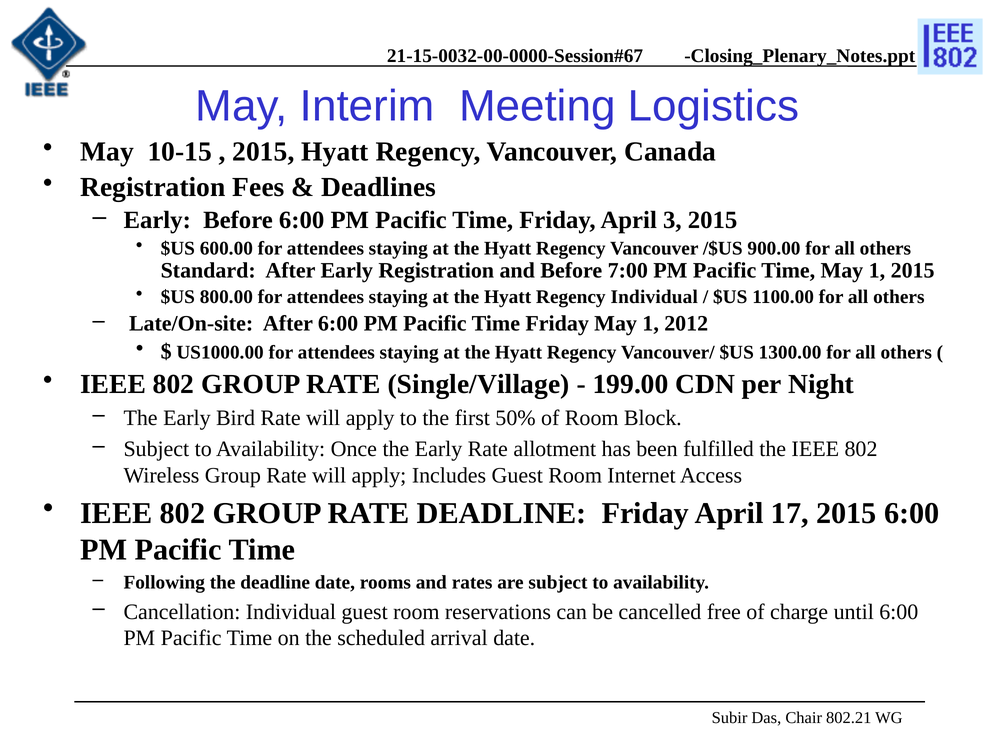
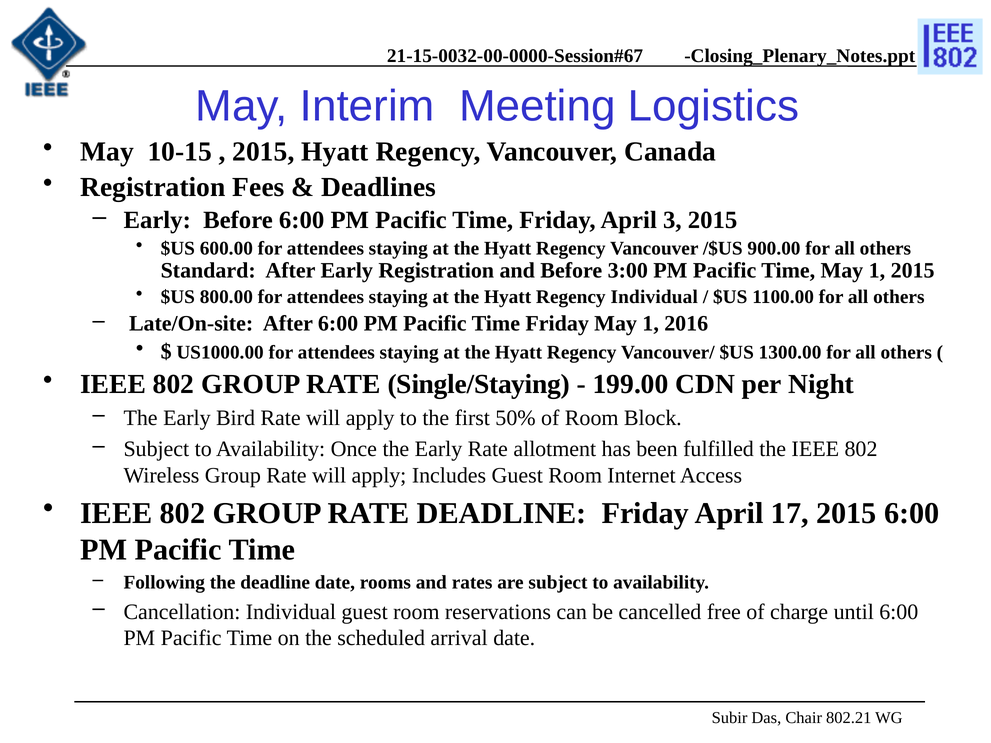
7:00: 7:00 -> 3:00 (628, 271)
2012: 2012 -> 2016 (686, 324)
Single/Village: Single/Village -> Single/Staying (479, 384)
